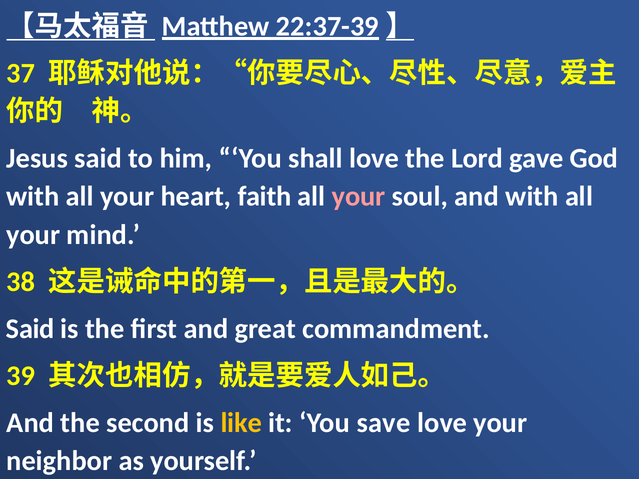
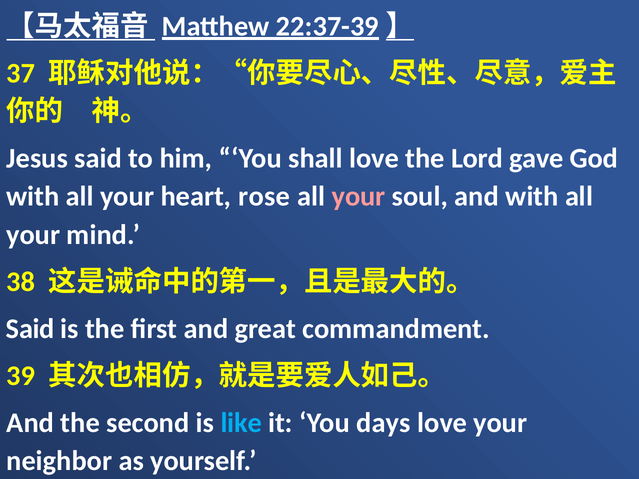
faith: faith -> rose (264, 197)
like colour: yellow -> light blue (241, 423)
save: save -> days (384, 423)
